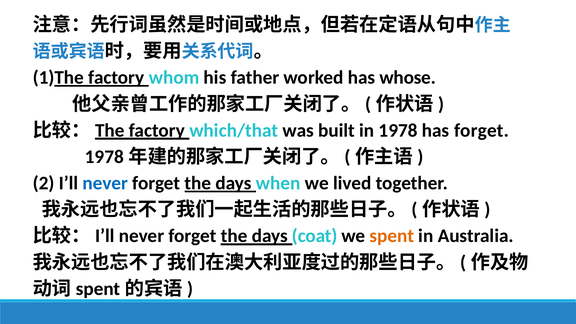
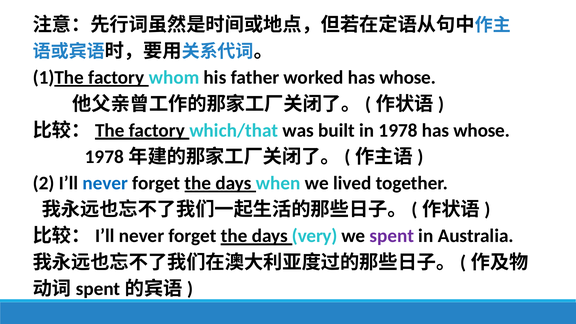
1978 has forget: forget -> whose (482, 130)
coat: coat -> very (315, 236)
spent colour: orange -> purple (392, 236)
